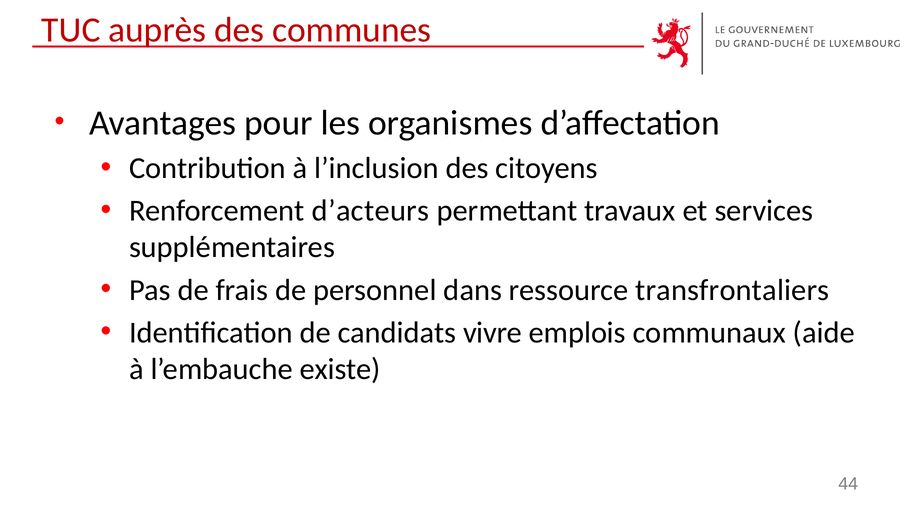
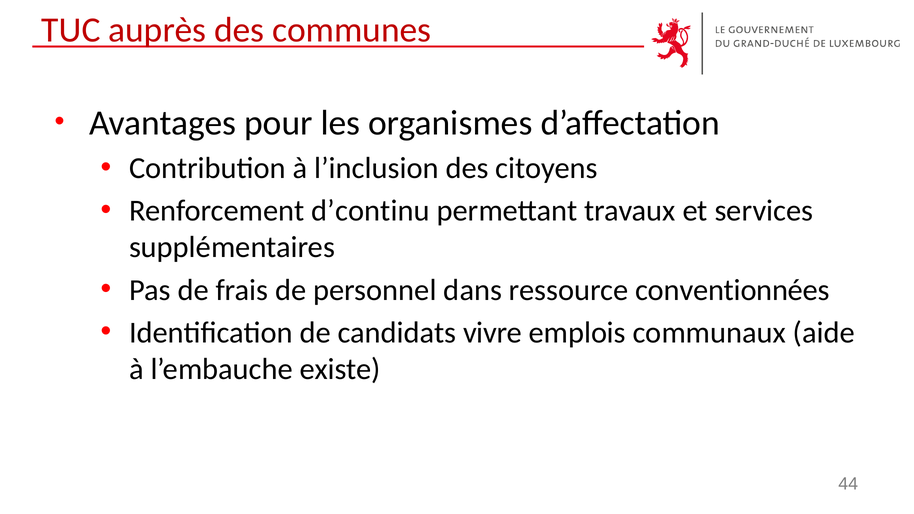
d’acteurs: d’acteurs -> d’continu (371, 211)
transfrontaliers: transfrontaliers -> conventionnées (733, 290)
